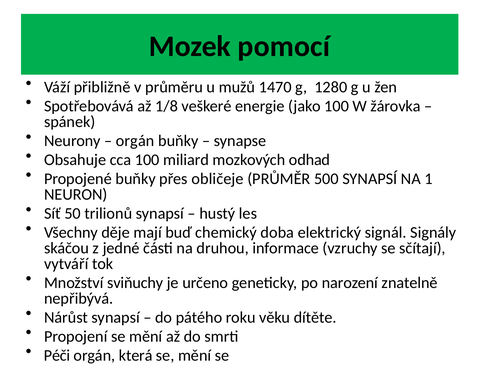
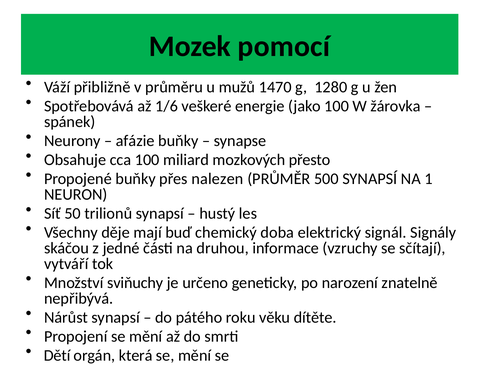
1/8: 1/8 -> 1/6 (167, 106)
orgán: orgán -> afázie (135, 141)
odhad: odhad -> přesto (310, 160)
obličeje: obličeje -> nalezen (217, 179)
Péči: Péči -> Dětí (57, 355)
